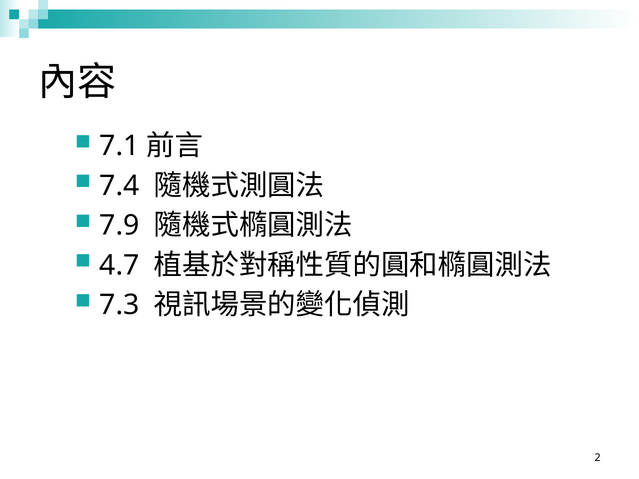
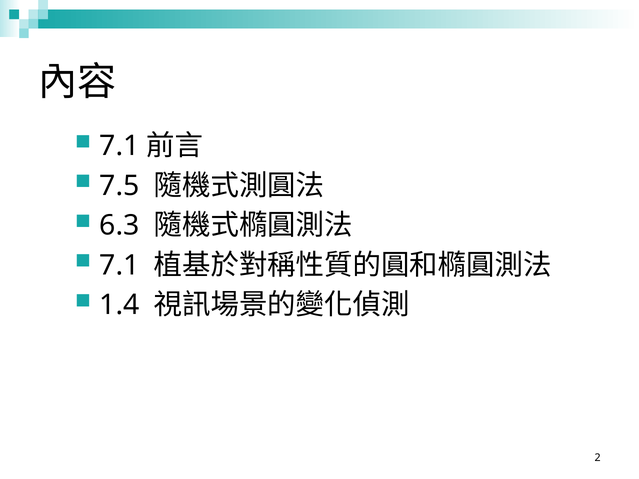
7.4: 7.4 -> 7.5 (120, 186)
7.9: 7.9 -> 6.3 (120, 226)
4.7: 4.7 -> 7.1 (120, 265)
7.3: 7.3 -> 1.4 (120, 305)
